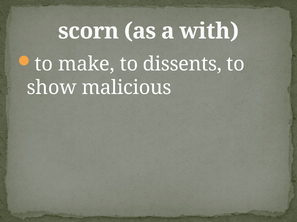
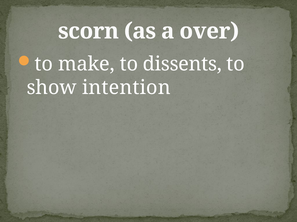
with: with -> over (209, 31)
malicious: malicious -> intention (126, 88)
